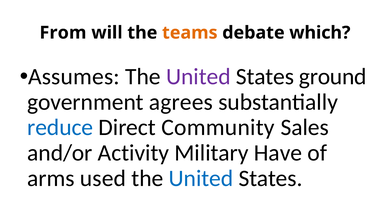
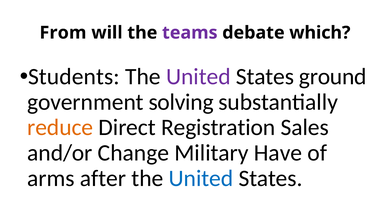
teams colour: orange -> purple (190, 33)
Assumes: Assumes -> Students (74, 77)
agrees: agrees -> solving (181, 102)
reduce colour: blue -> orange (60, 128)
Community: Community -> Registration (218, 128)
Activity: Activity -> Change (133, 153)
used: used -> after (103, 179)
